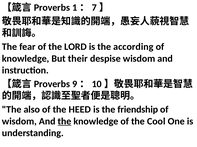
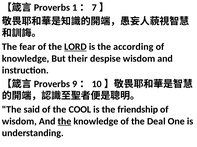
LORD underline: none -> present (75, 47)
also: also -> said (32, 110)
HEED: HEED -> COOL (80, 110)
Cool: Cool -> Deal (156, 122)
